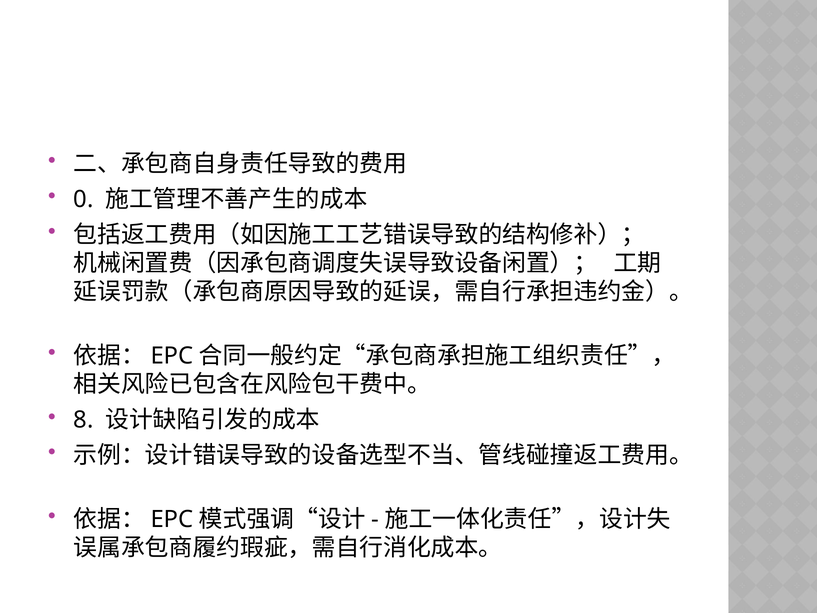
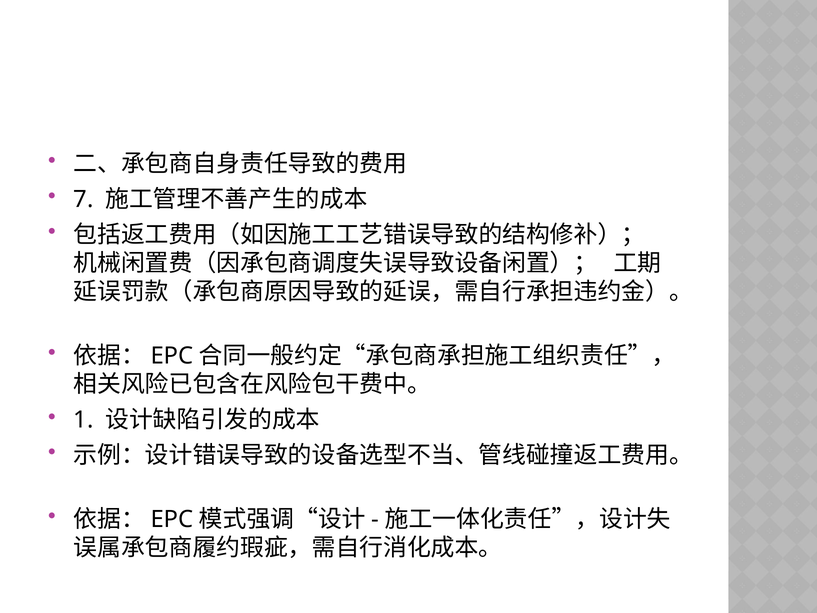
0: 0 -> 7 (83, 199)
8: 8 -> 1 (83, 420)
